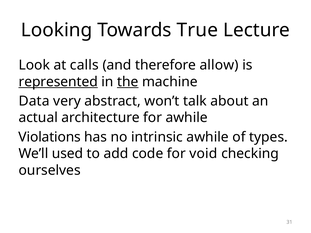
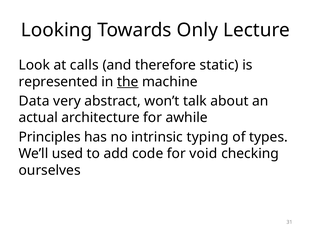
True: True -> Only (197, 30)
allow: allow -> static (219, 65)
represented underline: present -> none (58, 82)
Violations: Violations -> Principles (50, 137)
intrinsic awhile: awhile -> typing (208, 137)
